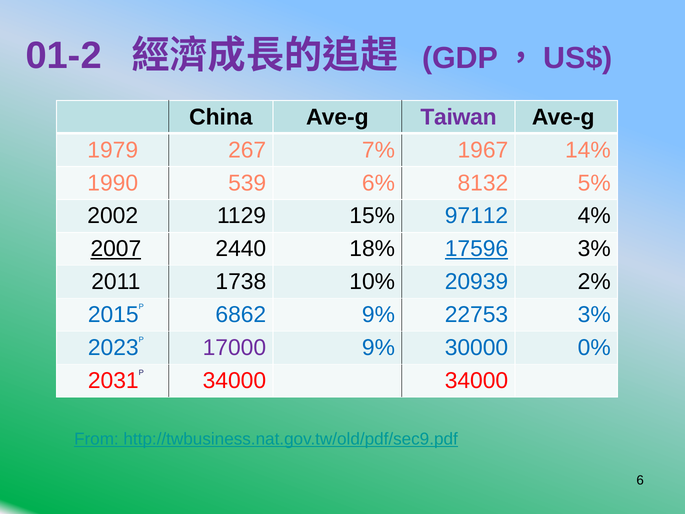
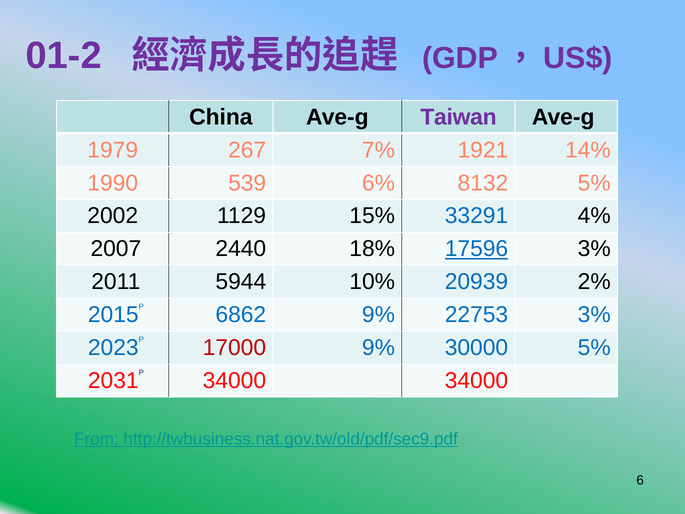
1967: 1967 -> 1921 (483, 150)
97112: 97112 -> 33291 (476, 216)
2007 underline: present -> none (116, 249)
1738: 1738 -> 5944 (241, 282)
17000 colour: purple -> red (234, 348)
30000 0%: 0% -> 5% (594, 348)
